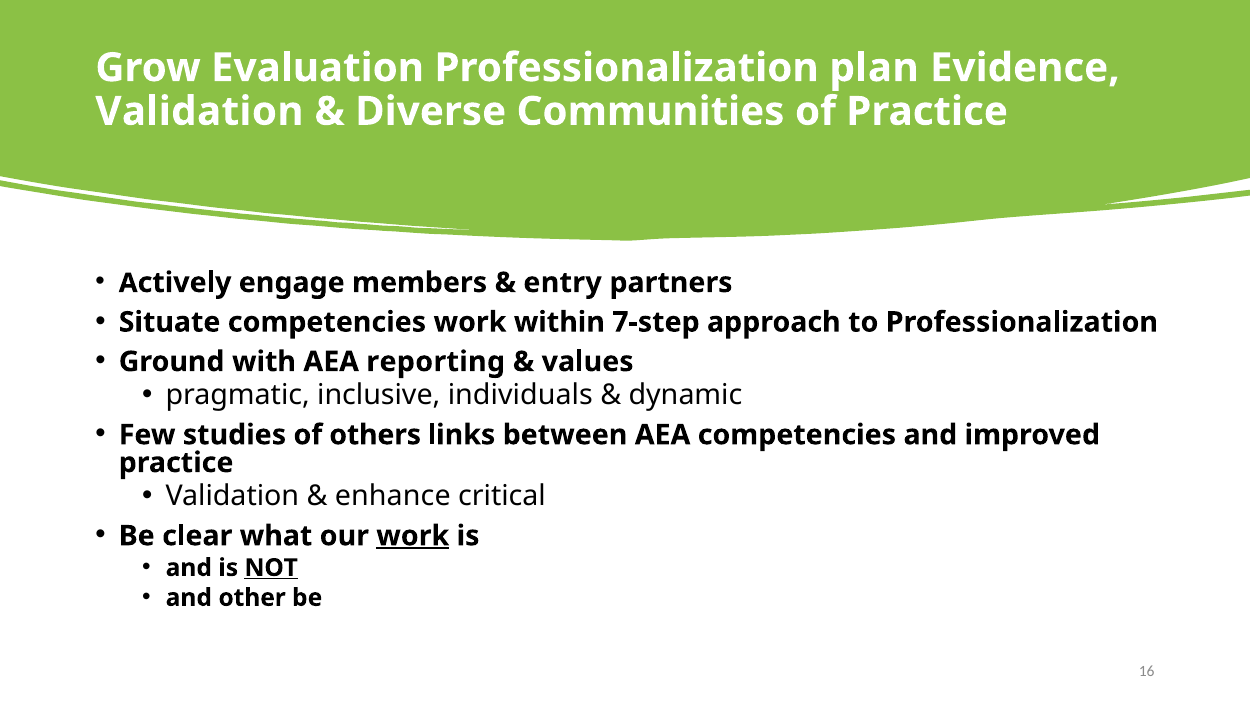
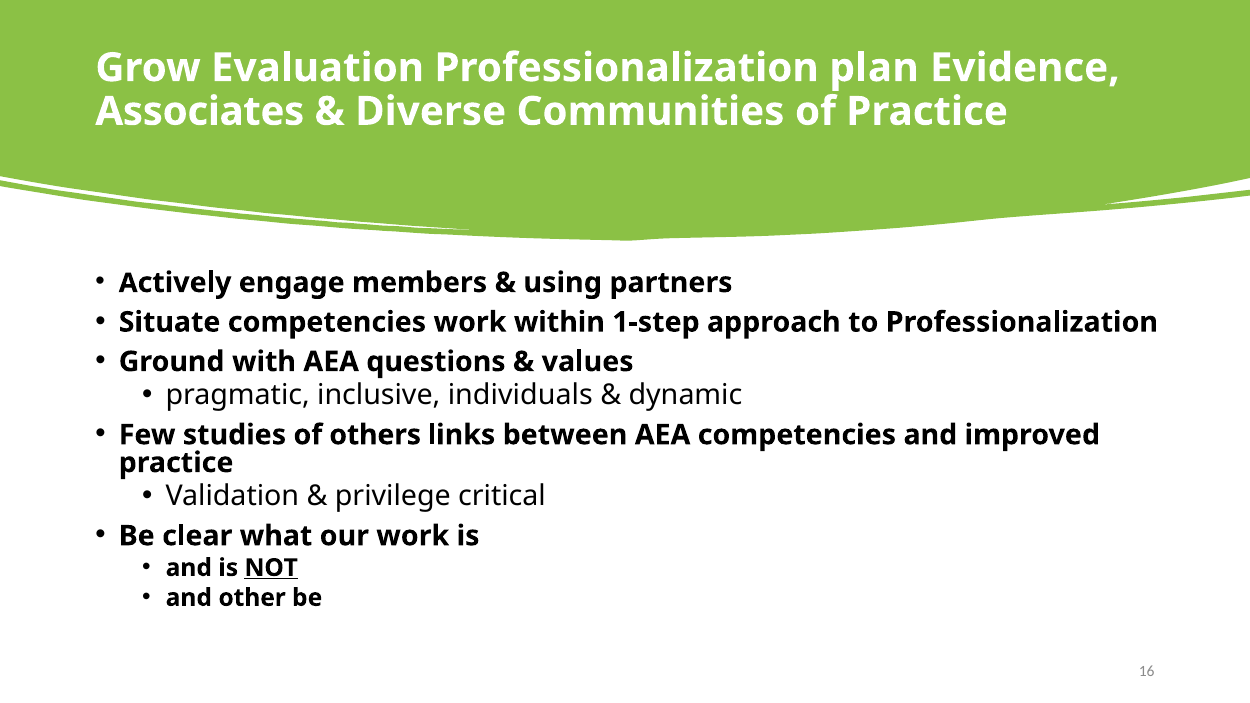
Validation: Validation -> Associates (200, 112)
entry: entry -> using (563, 283)
7-step: 7-step -> 1-step (656, 322)
reporting: reporting -> questions (436, 362)
enhance: enhance -> privilege (393, 496)
work underline: present -> none (413, 536)
